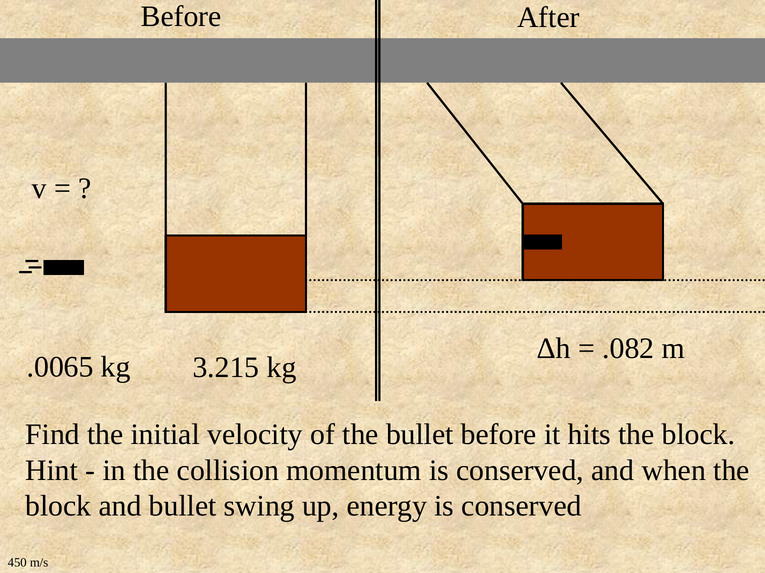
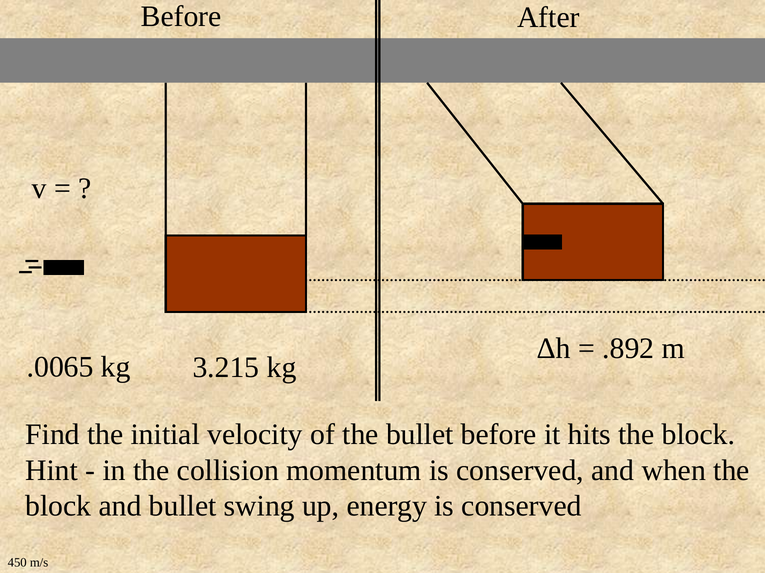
.082: .082 -> .892 (628, 349)
